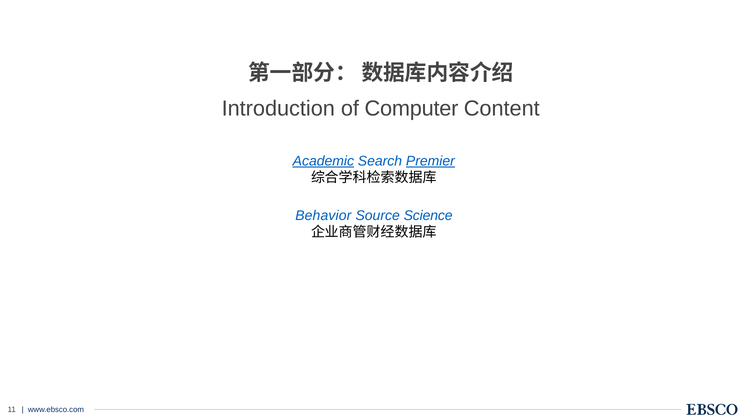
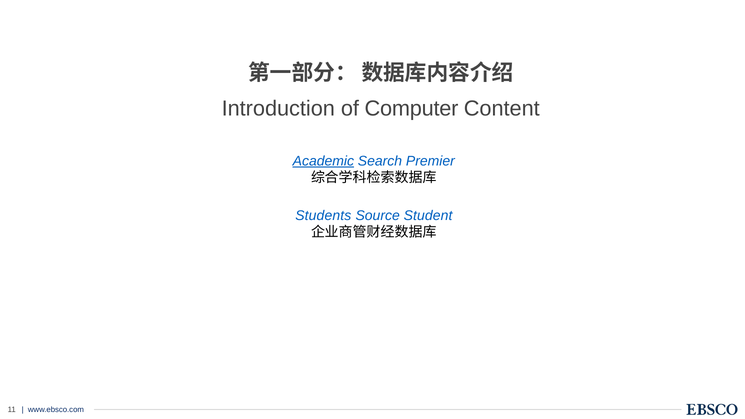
Premier underline: present -> none (430, 161)
Behavior: Behavior -> Students (323, 215)
Science: Science -> Student (428, 215)
